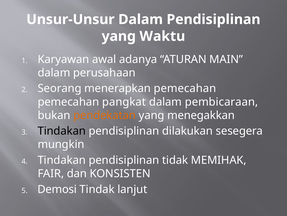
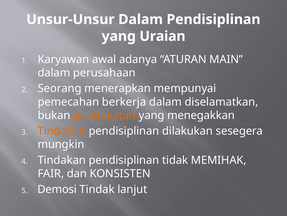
Waktu: Waktu -> Uraian (162, 36)
menerapkan pemecahan: pemecahan -> mempunyai (185, 88)
pangkat: pangkat -> berkerja (124, 102)
pembicaraan: pembicaraan -> diselamatkan (221, 102)
Tindakan colour: black -> orange (62, 131)
